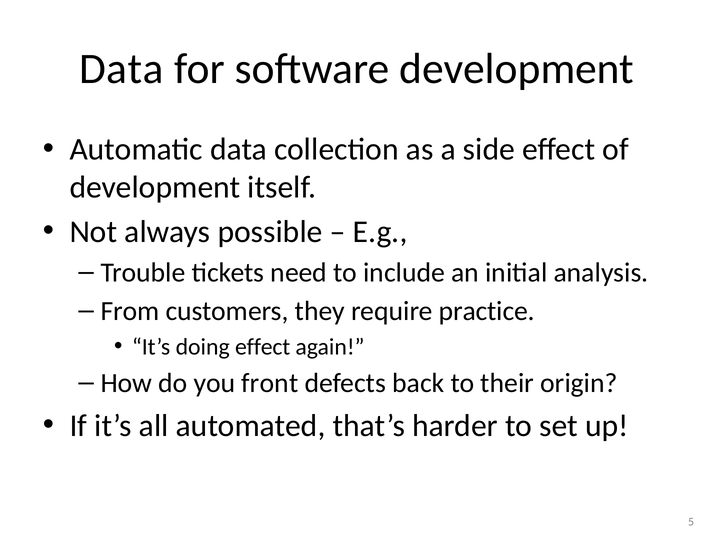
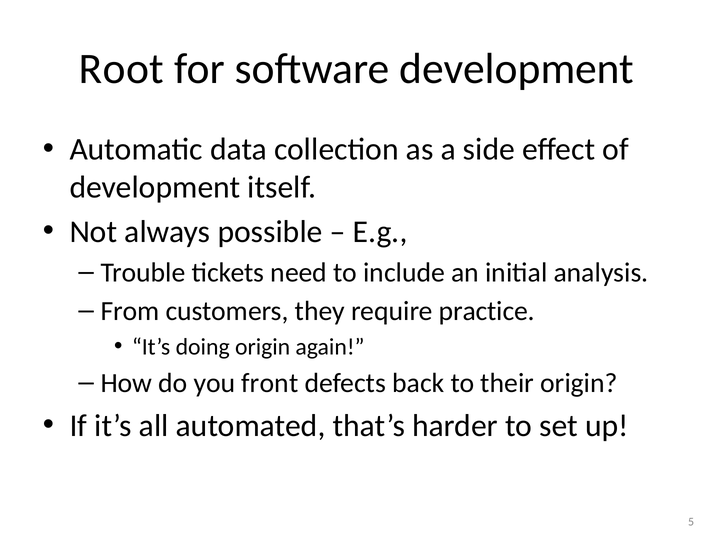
Data: Data -> Root (121, 69)
doing effect: effect -> origin (263, 347)
